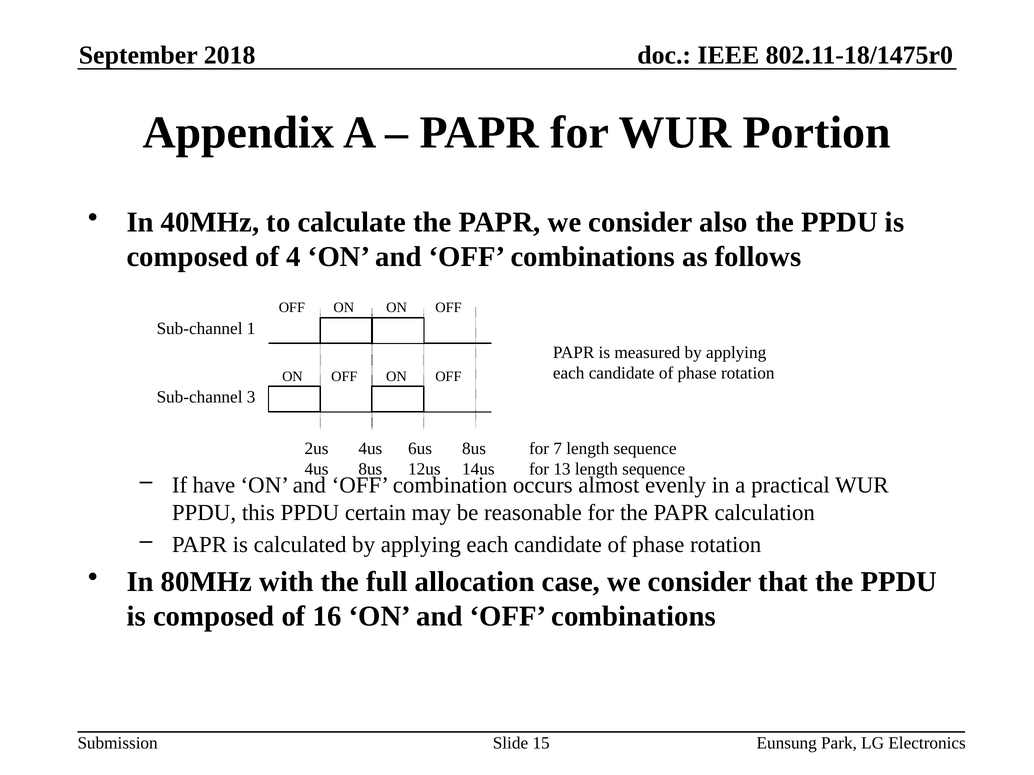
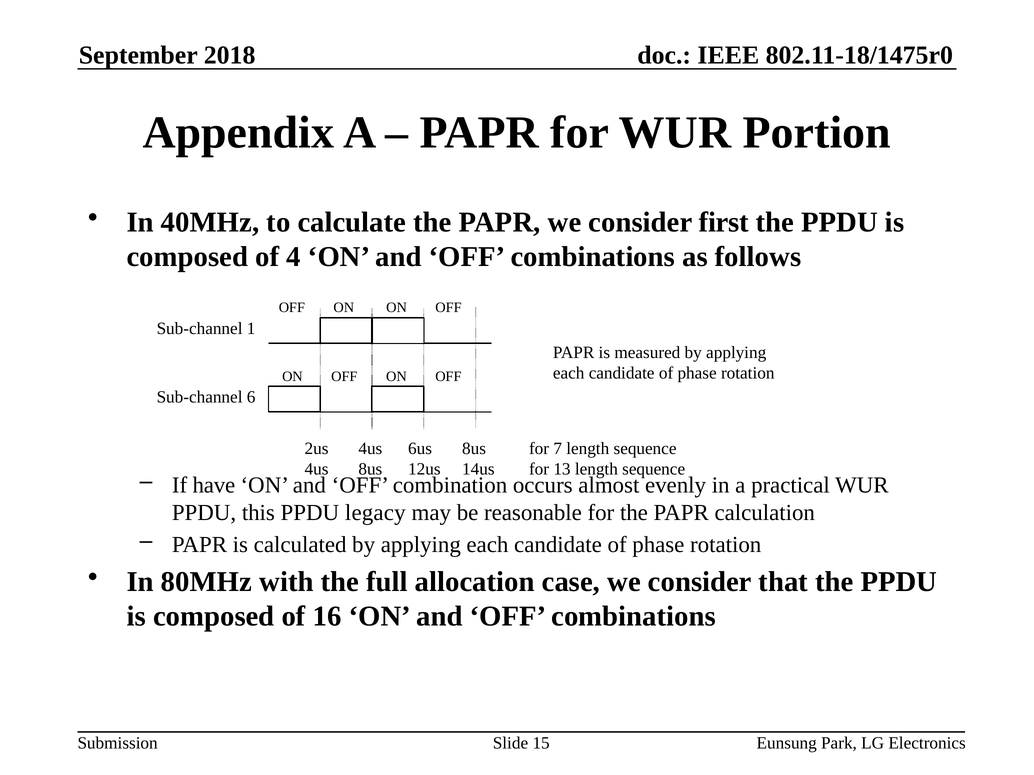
also: also -> first (724, 223)
3: 3 -> 6 (251, 398)
certain: certain -> legacy (375, 513)
